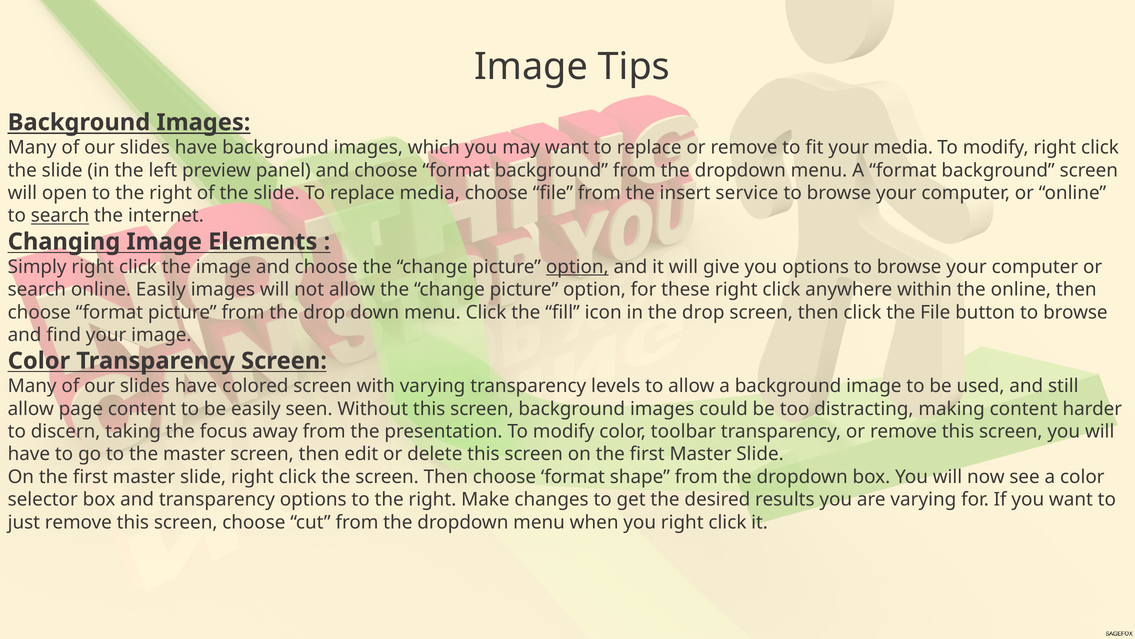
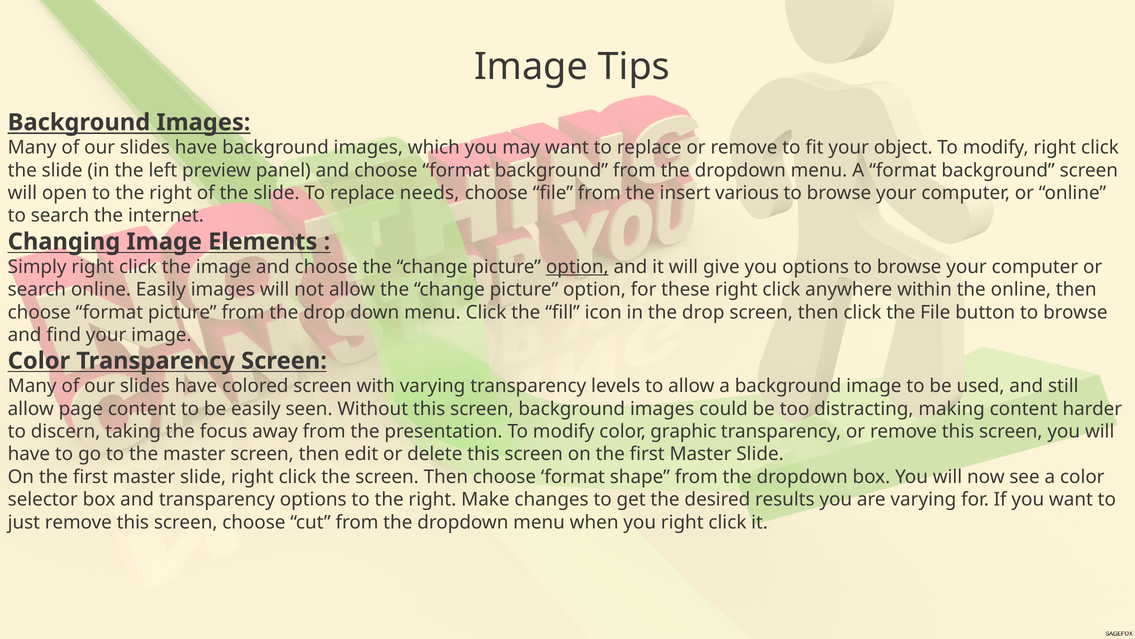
your media: media -> object (903, 147)
replace media: media -> needs (430, 193)
service: service -> various (747, 193)
search underline: present -> none (60, 216)
toolbar: toolbar -> graphic (683, 431)
